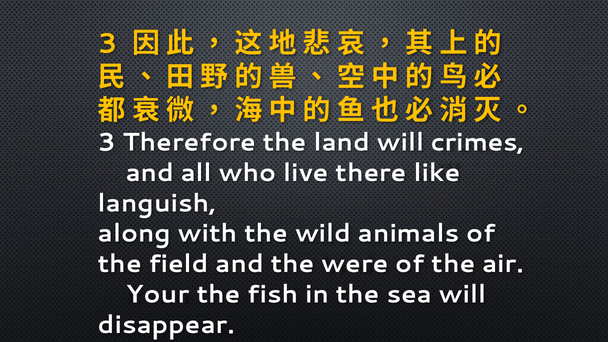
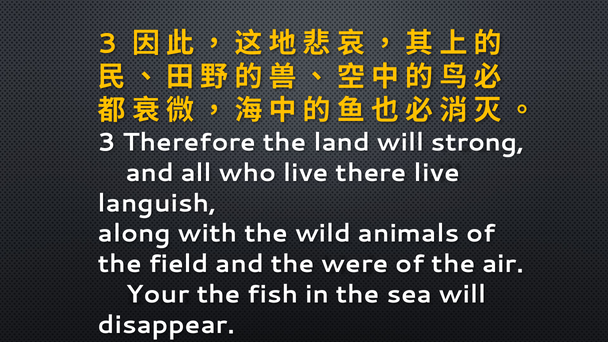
crimes: crimes -> strong (478, 142)
there like: like -> live (437, 173)
